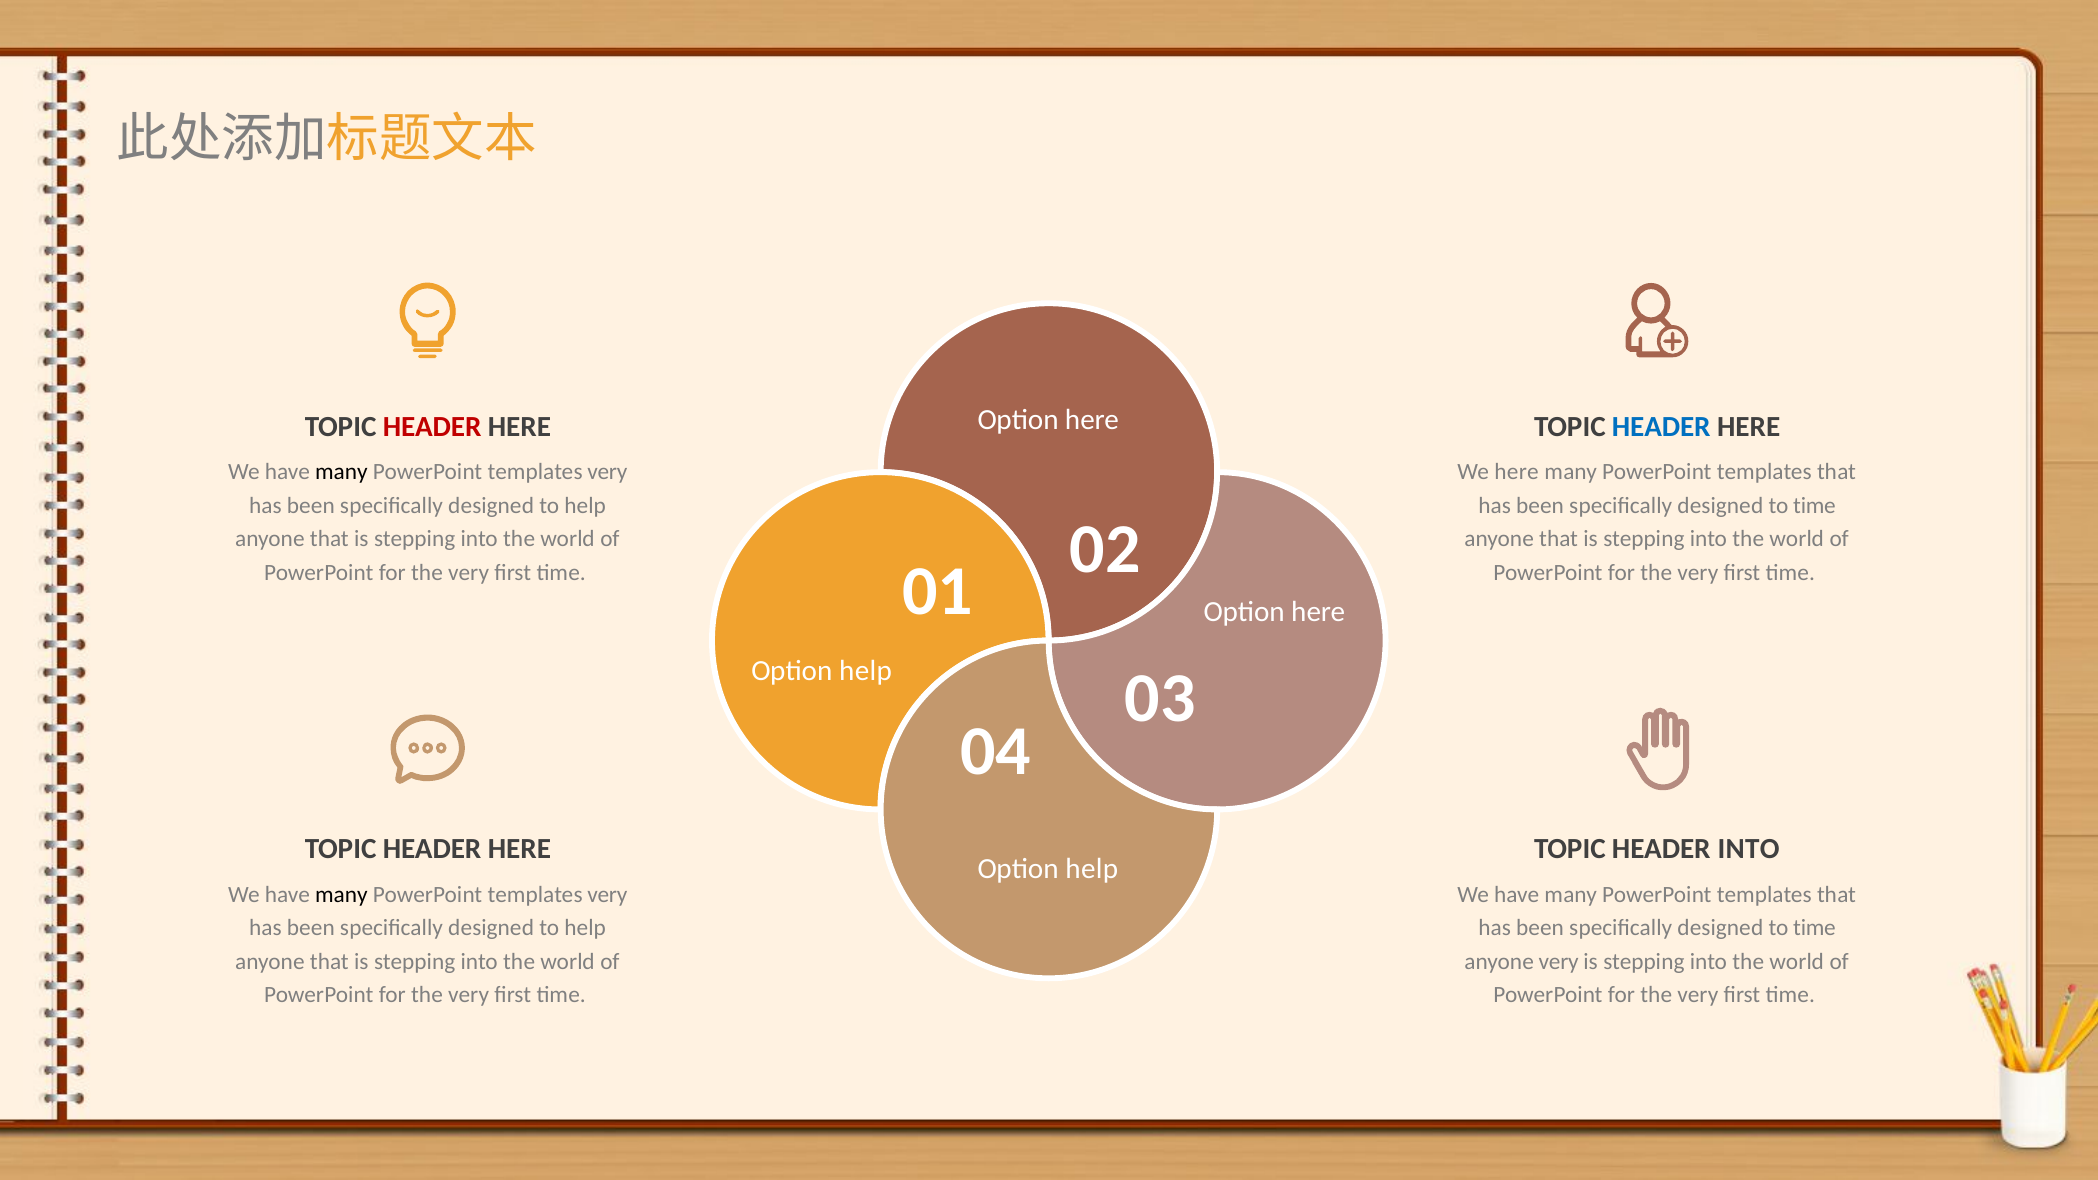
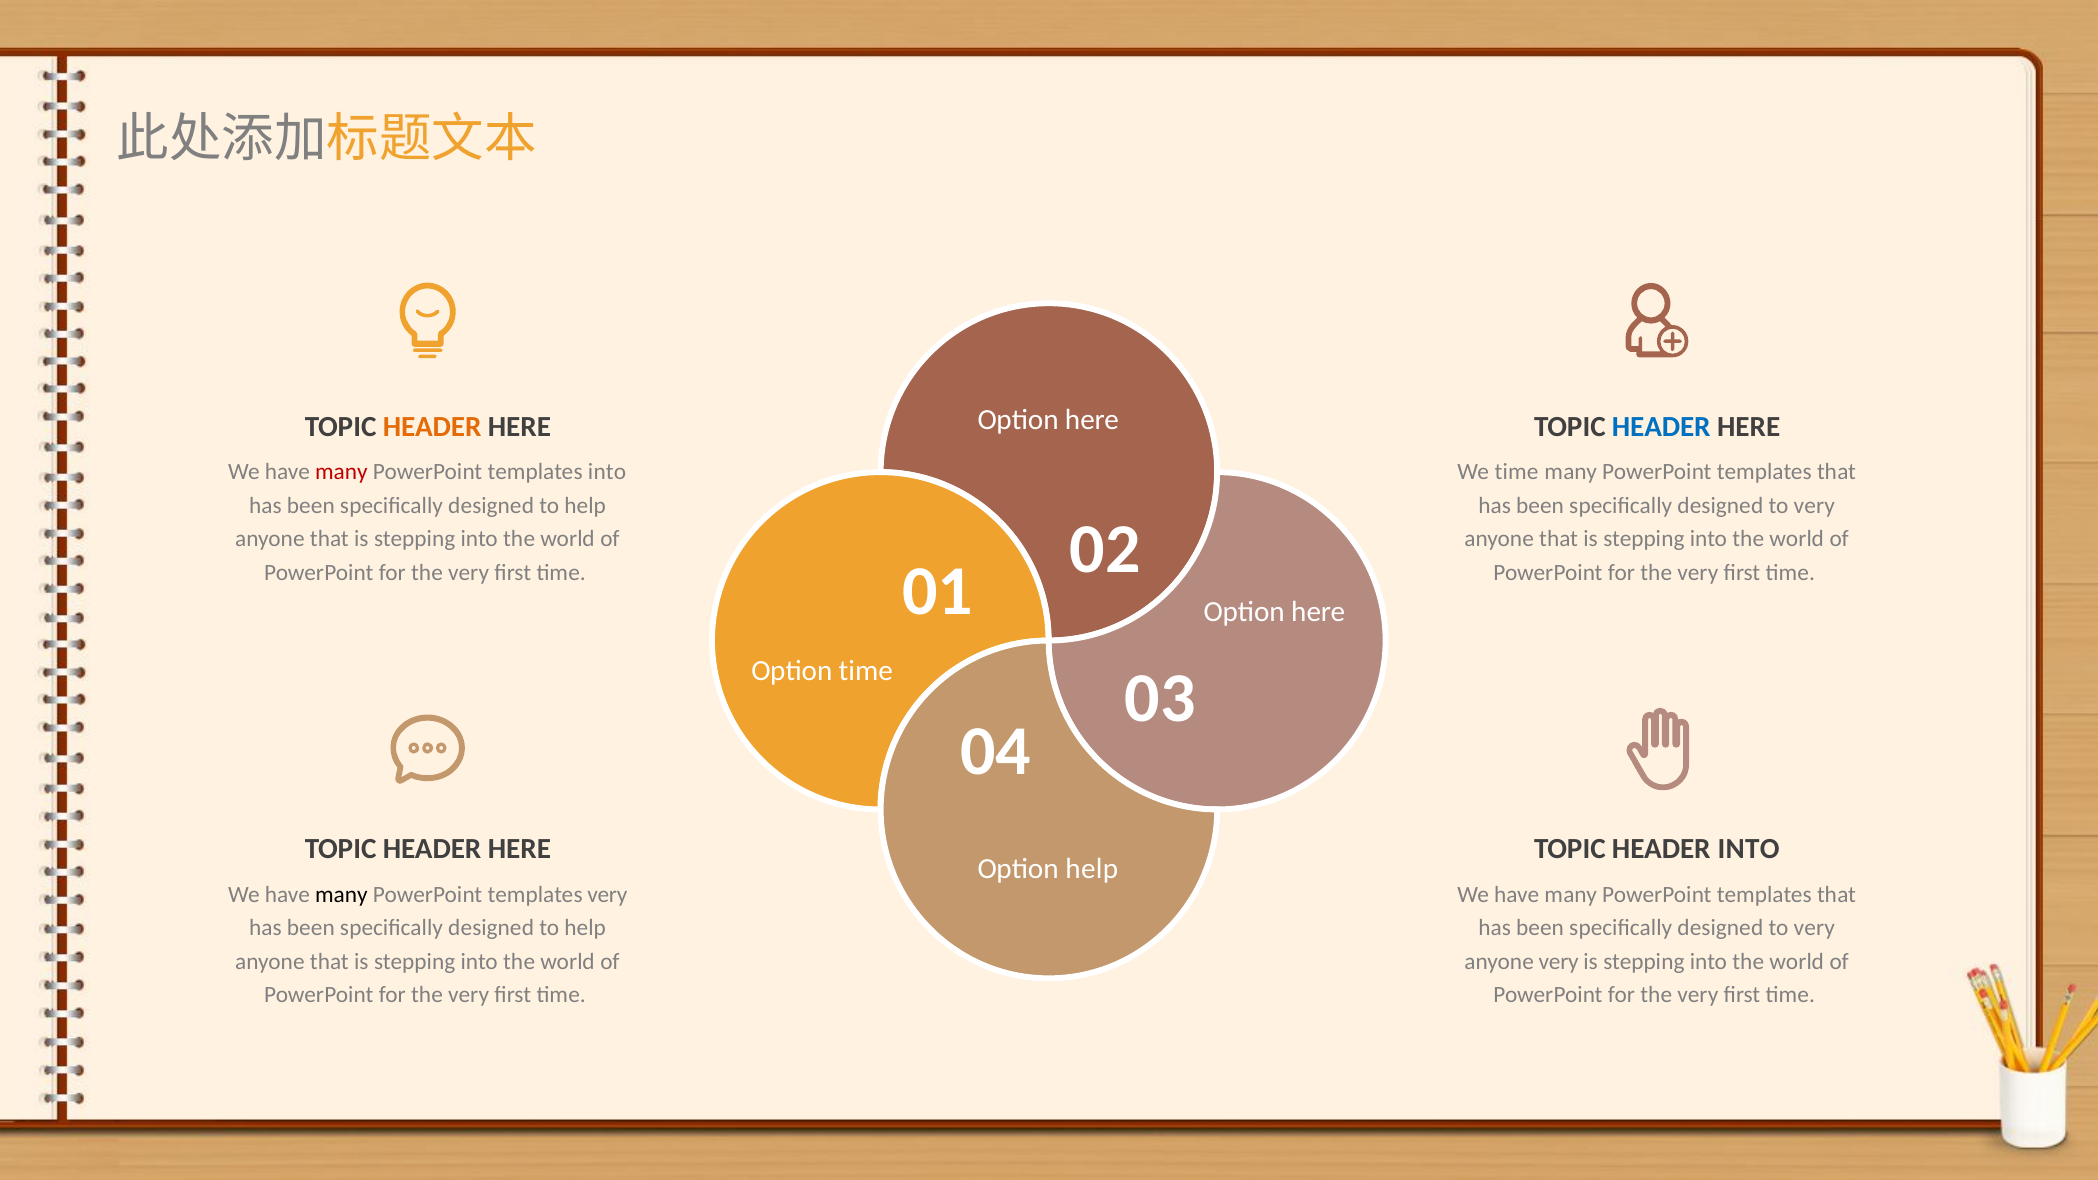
HEADER colour: red -> orange (432, 427)
many colour: black -> red (341, 472)
very: very -> into (607, 472)
We here: here -> time (1517, 472)
time: time -> very (1814, 506)
help: help -> time (866, 671)
time: time -> very (1814, 928)
